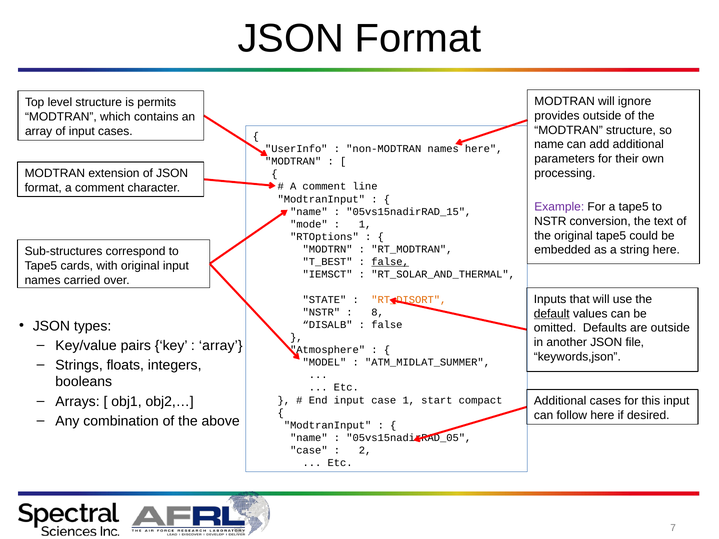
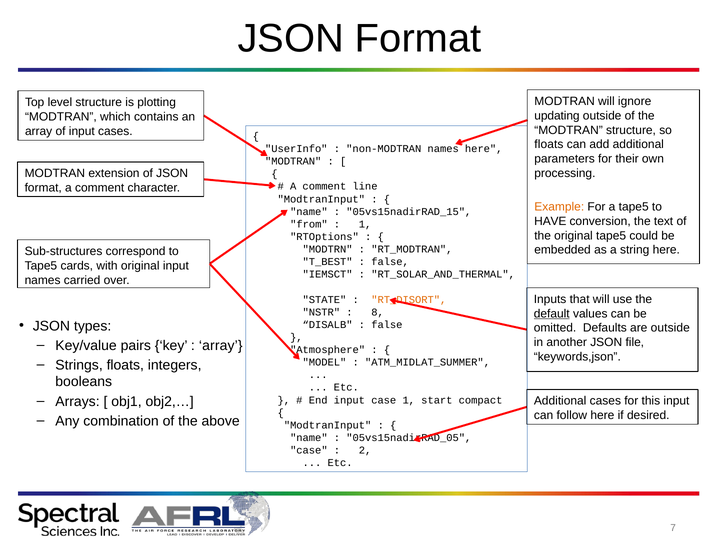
permits: permits -> plotting (157, 102)
provides: provides -> updating (557, 116)
name: name -> floats (549, 145)
Example colour: purple -> orange (559, 207)
NSTR: NSTR -> HAVE (550, 221)
mode: mode -> from (309, 224)
false underline: present -> none (390, 262)
